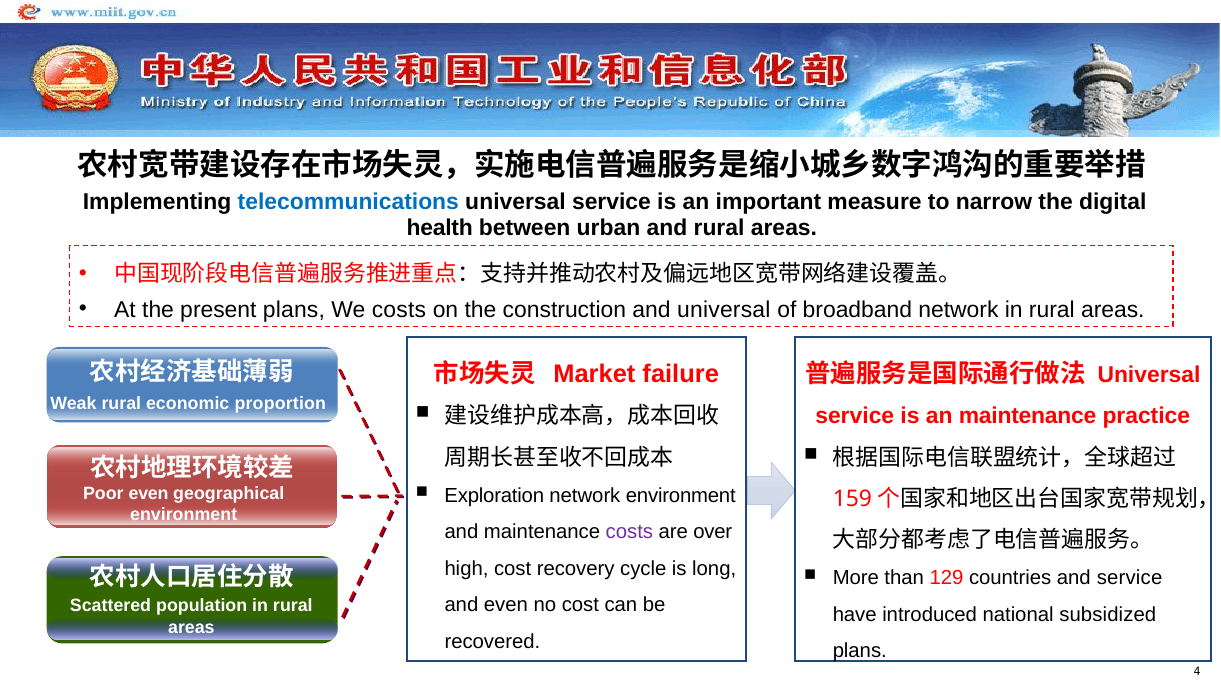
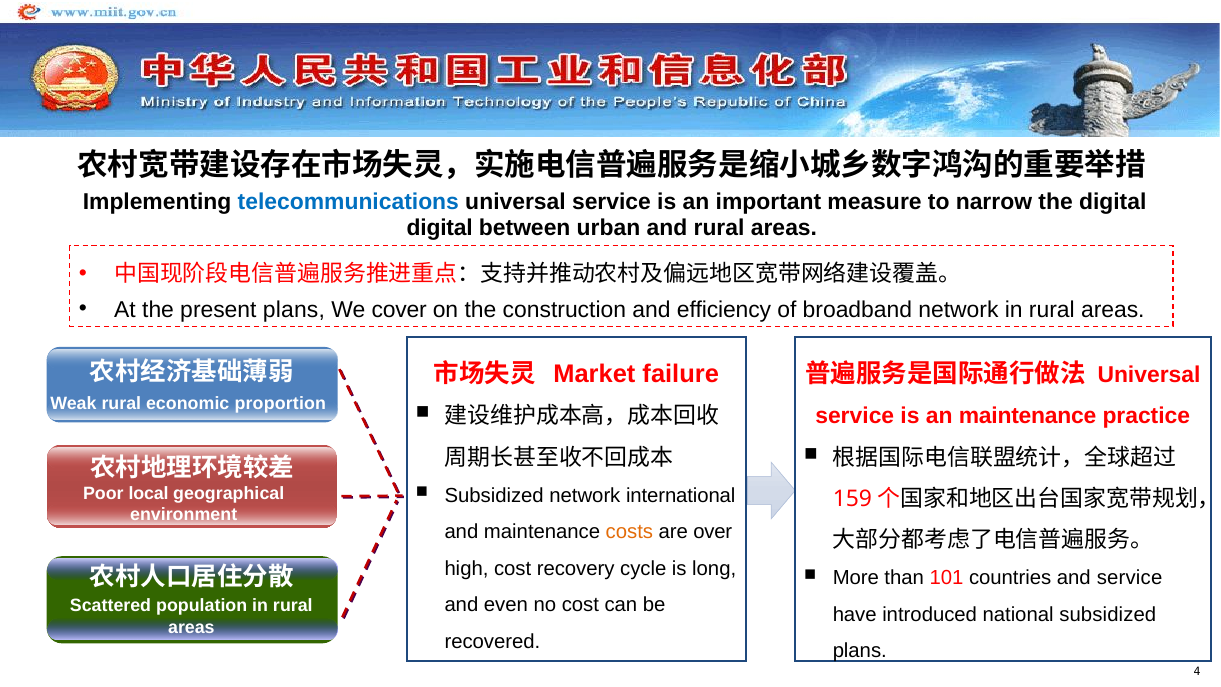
health: health -> digital (440, 228)
We costs: costs -> cover (399, 309)
and universal: universal -> efficiency (724, 309)
Poor even: even -> local (149, 493)
Exploration: Exploration -> Subsidized (494, 495)
network environment: environment -> international (681, 495)
costs colour: purple -> orange (629, 532)
129: 129 -> 101 (947, 578)
